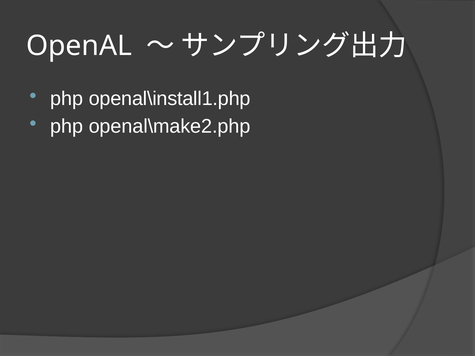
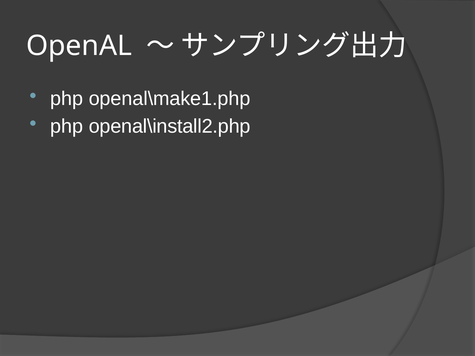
openal\install1.php: openal\install1.php -> openal\make1.php (170, 99)
openal\make2.php: openal\make2.php -> openal\install2.php (170, 126)
